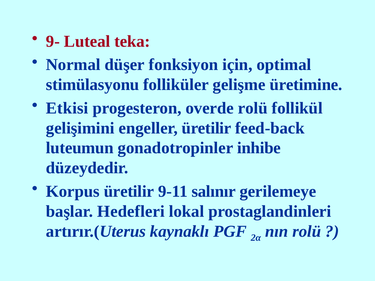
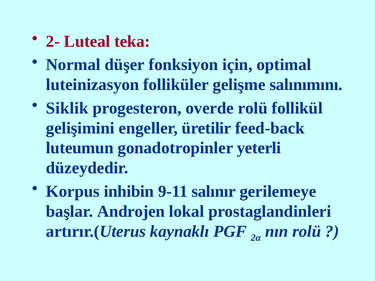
9-: 9- -> 2- (53, 41)
stimülasyonu: stimülasyonu -> luteinizasyon (93, 85)
üretimine: üretimine -> salınımını (306, 85)
Etkisi: Etkisi -> Siklik (67, 108)
inhibe: inhibe -> yeterli (259, 148)
Korpus üretilir: üretilir -> inhibin (129, 191)
Hedefleri: Hedefleri -> Androjen (131, 211)
